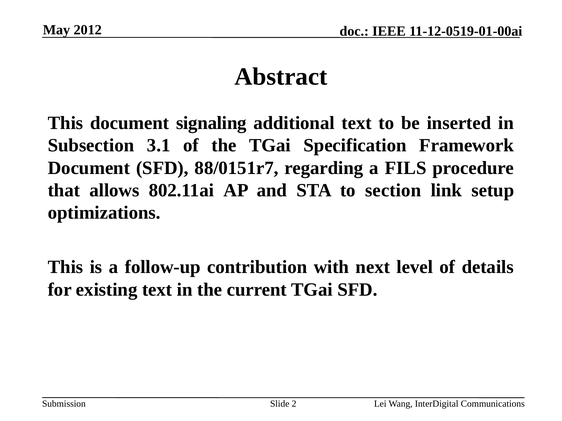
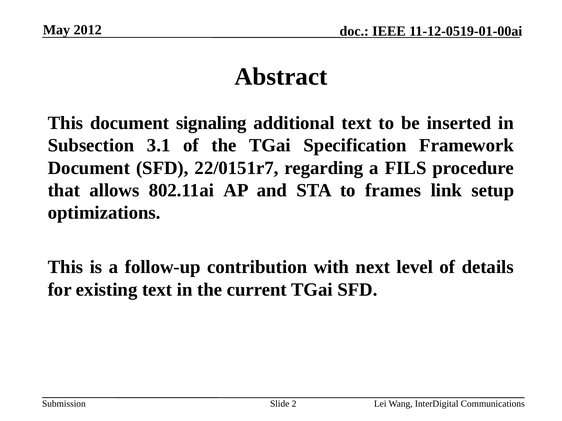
88/0151r7: 88/0151r7 -> 22/0151r7 (237, 168)
section: section -> frames (393, 191)
